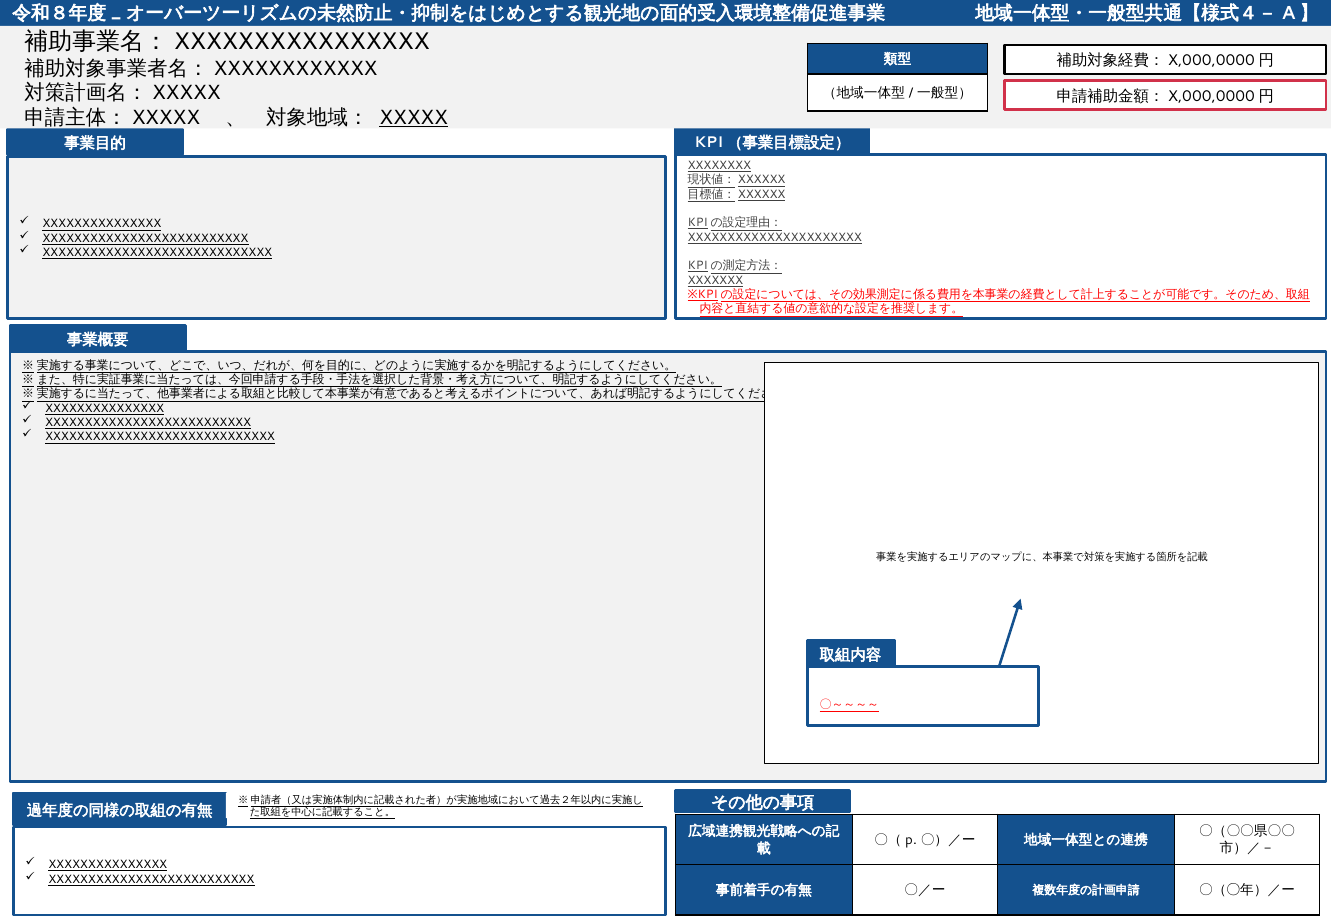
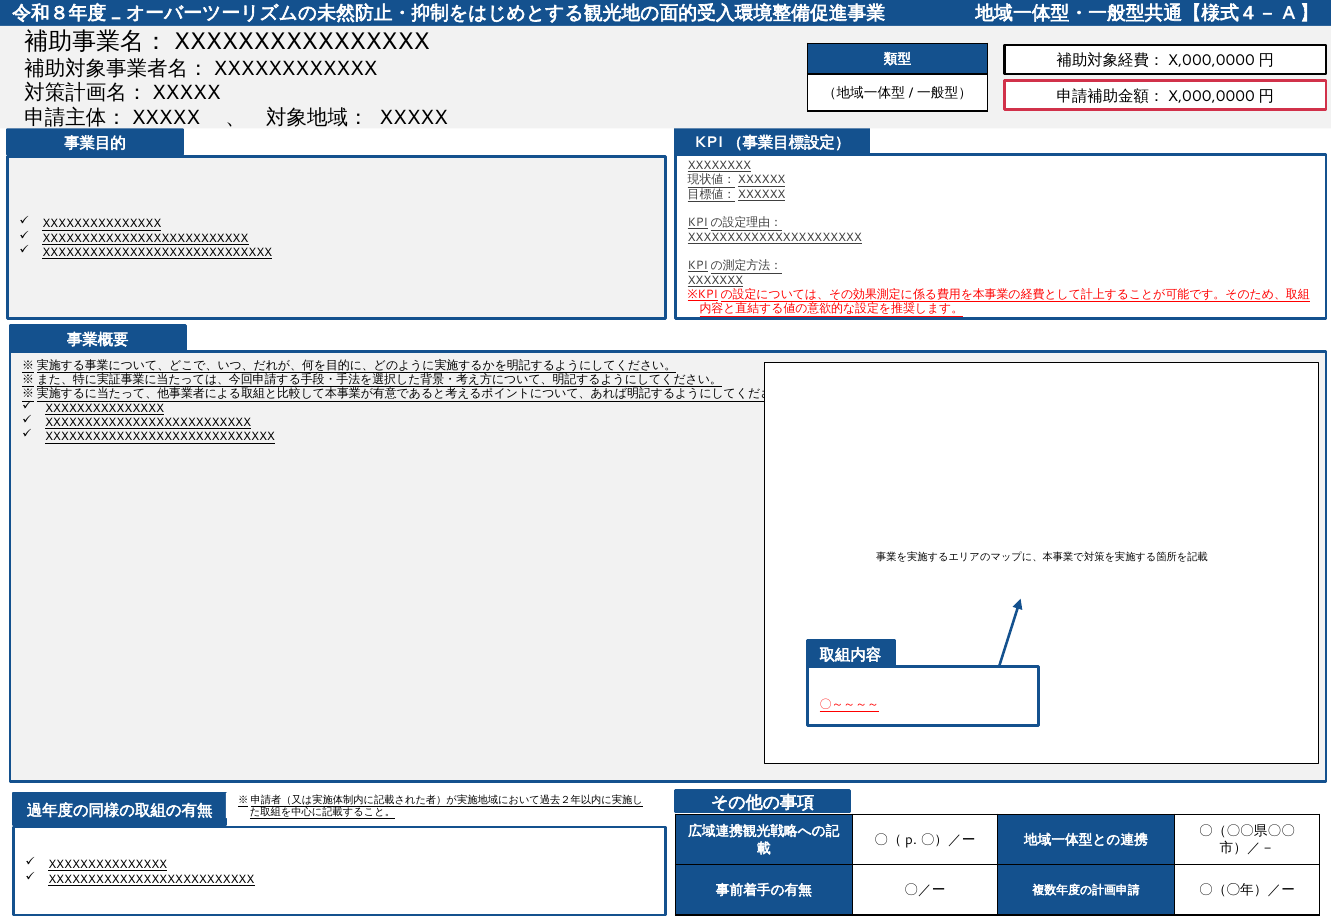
XXXXX underline: present -> none (414, 117)
